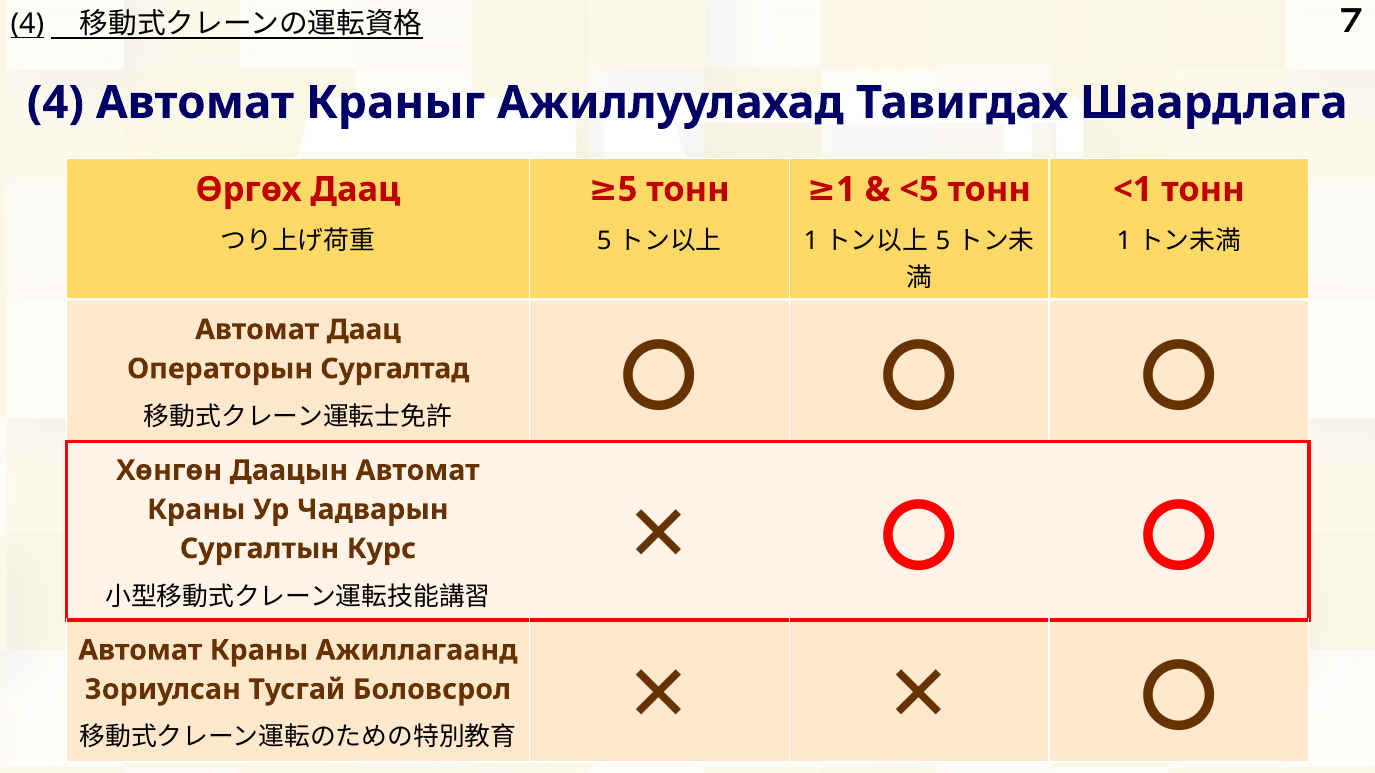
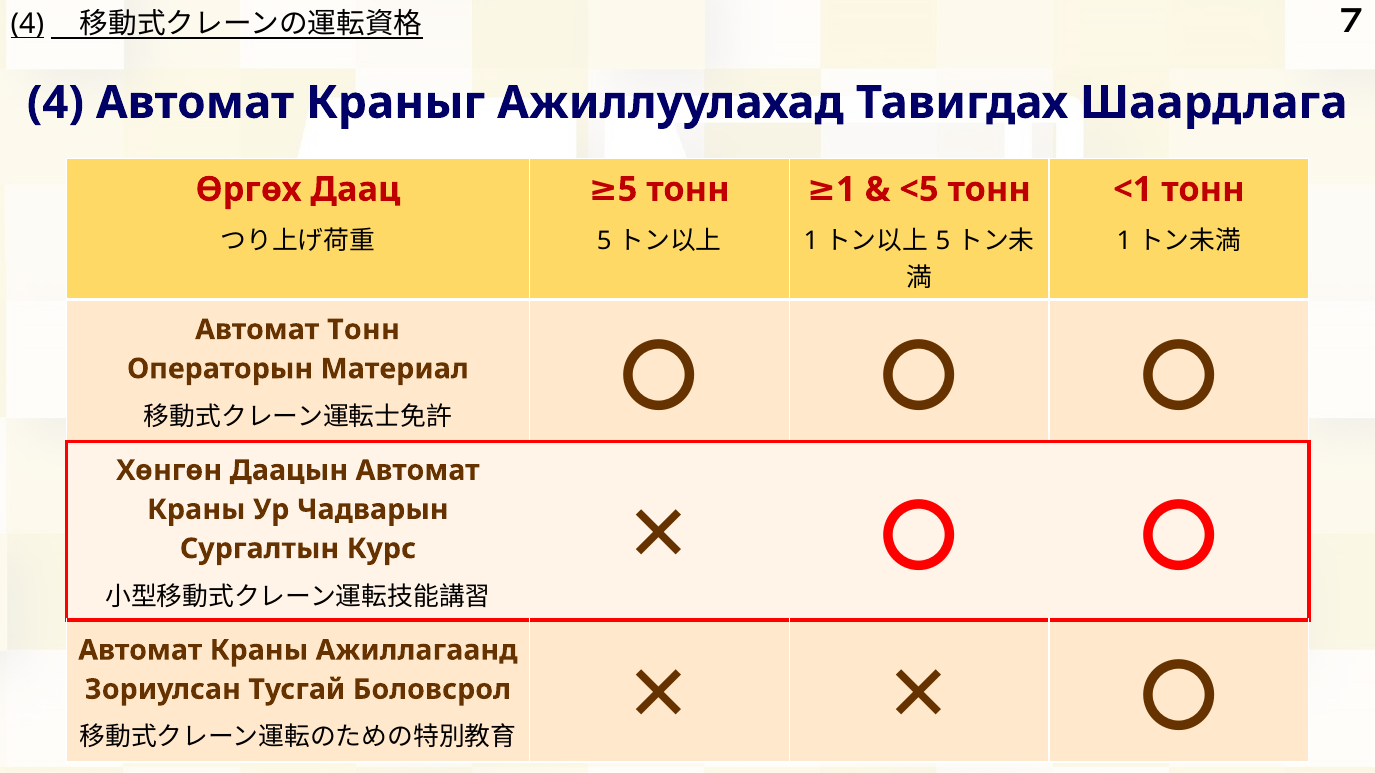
Автомат Даац: Даац -> Тонн (363, 330)
Сургалтад: Сургалтад -> Материал (395, 369)
